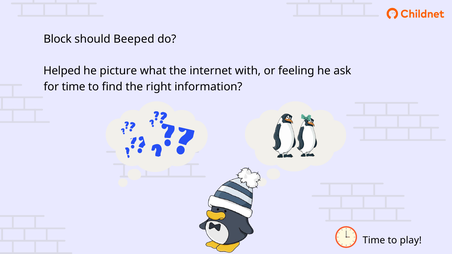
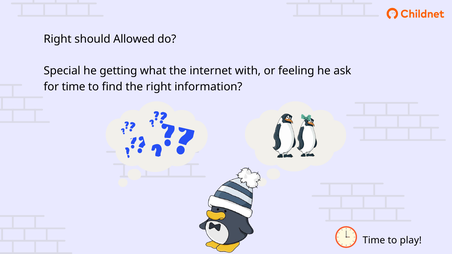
Block: Block -> Right (58, 39)
Beeped: Beeped -> Allowed (134, 39)
Helped: Helped -> Special (62, 71)
picture: picture -> getting (118, 71)
